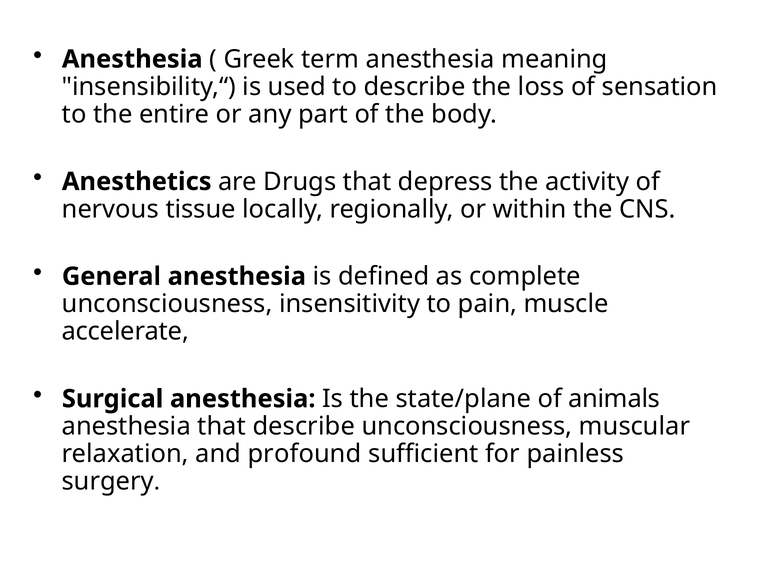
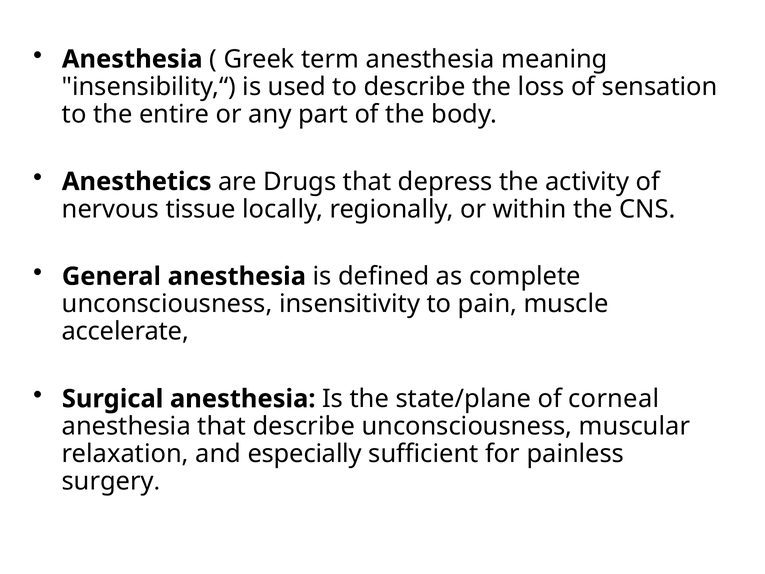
animals: animals -> corneal (614, 399)
profound: profound -> especially (305, 454)
